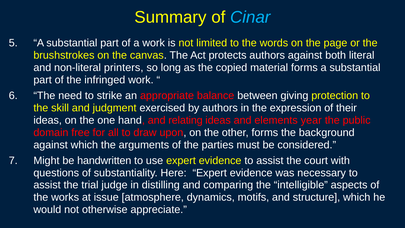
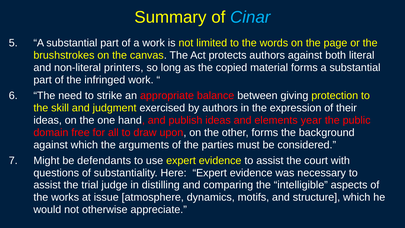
relating: relating -> publish (185, 120)
handwritten: handwritten -> defendants (104, 160)
